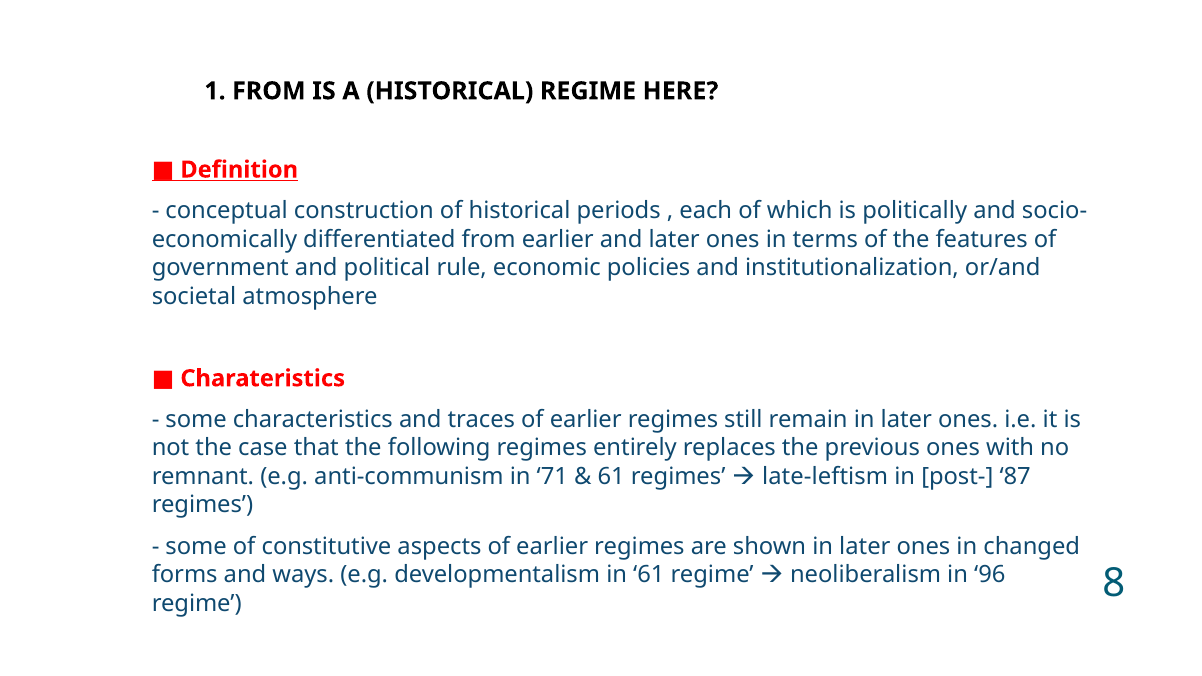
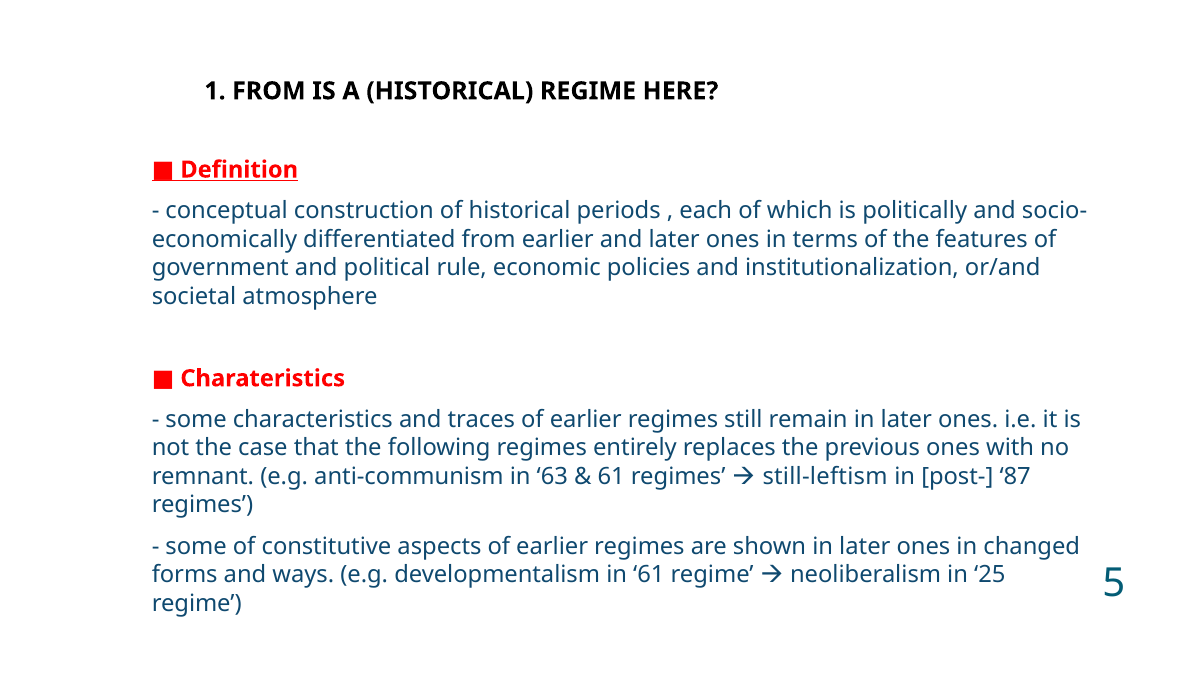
71: 71 -> 63 (552, 477)
late-leftism: late-leftism -> still-leftism (825, 477)
96: 96 -> 25 (990, 575)
8: 8 -> 5 (1114, 584)
